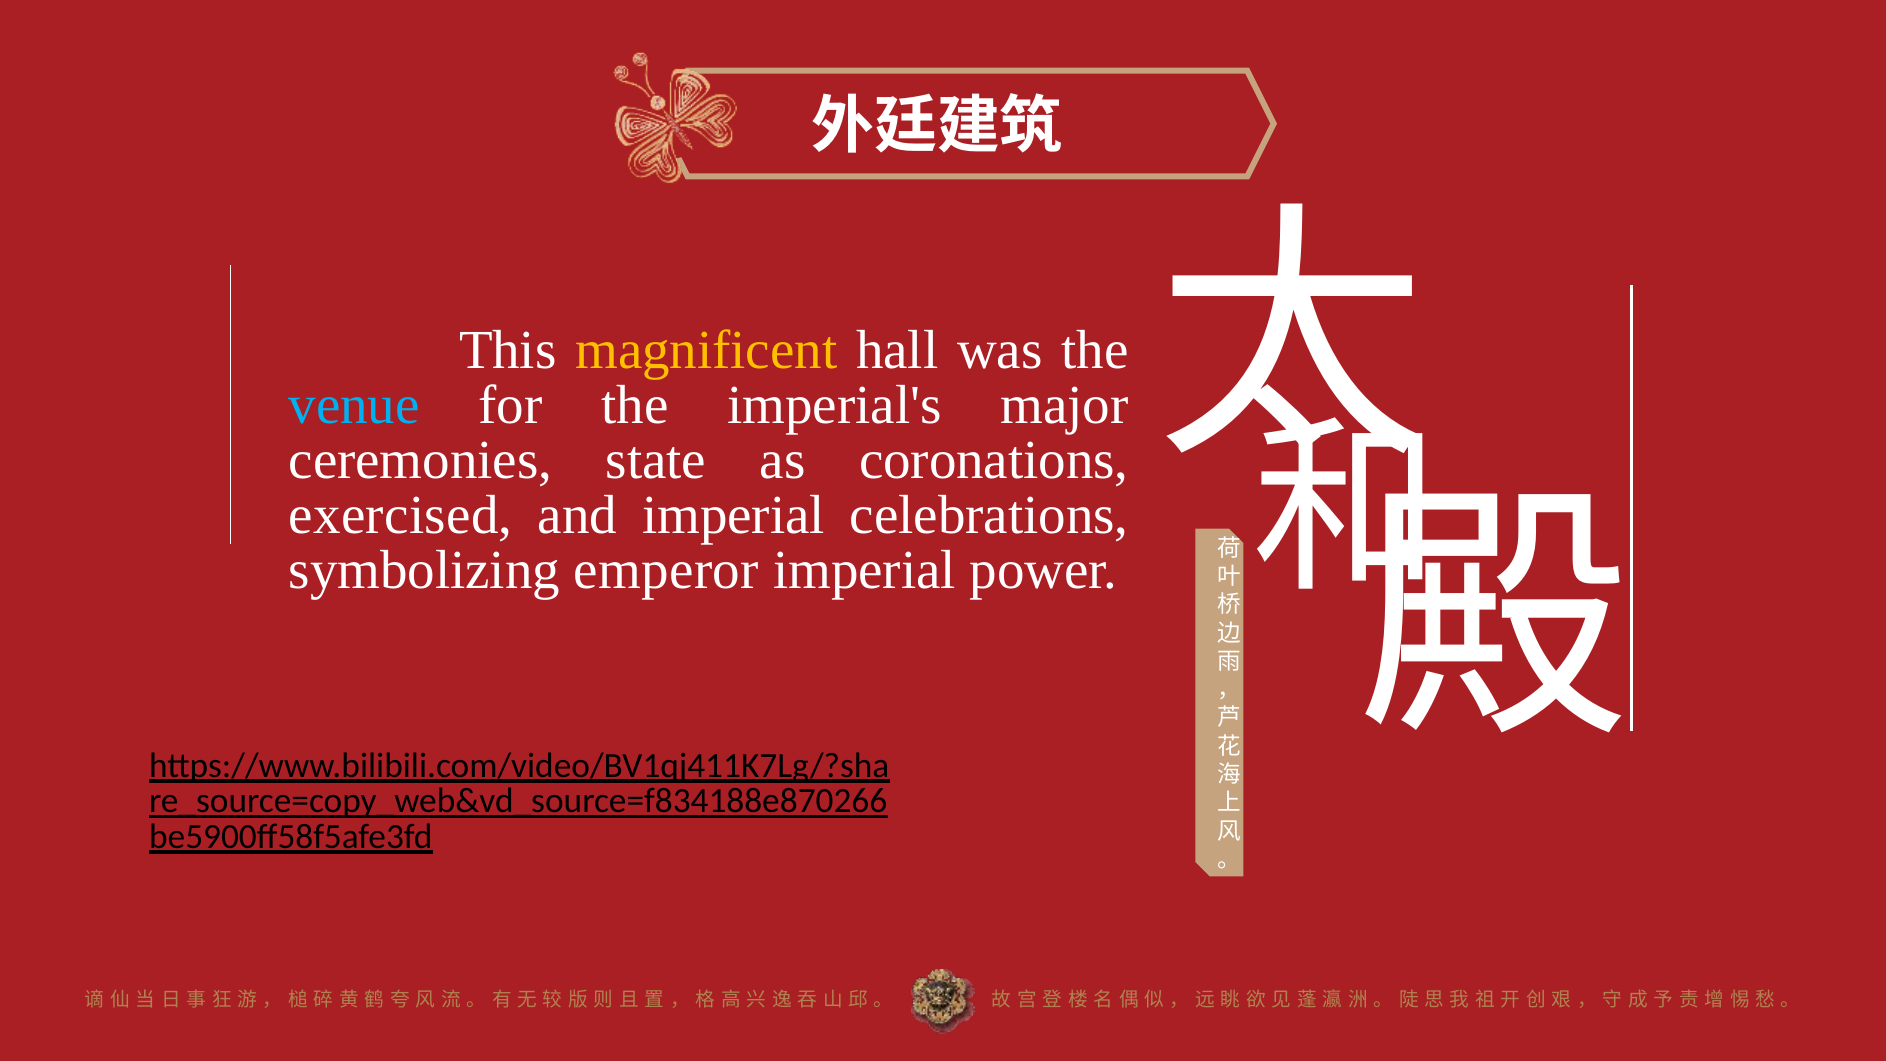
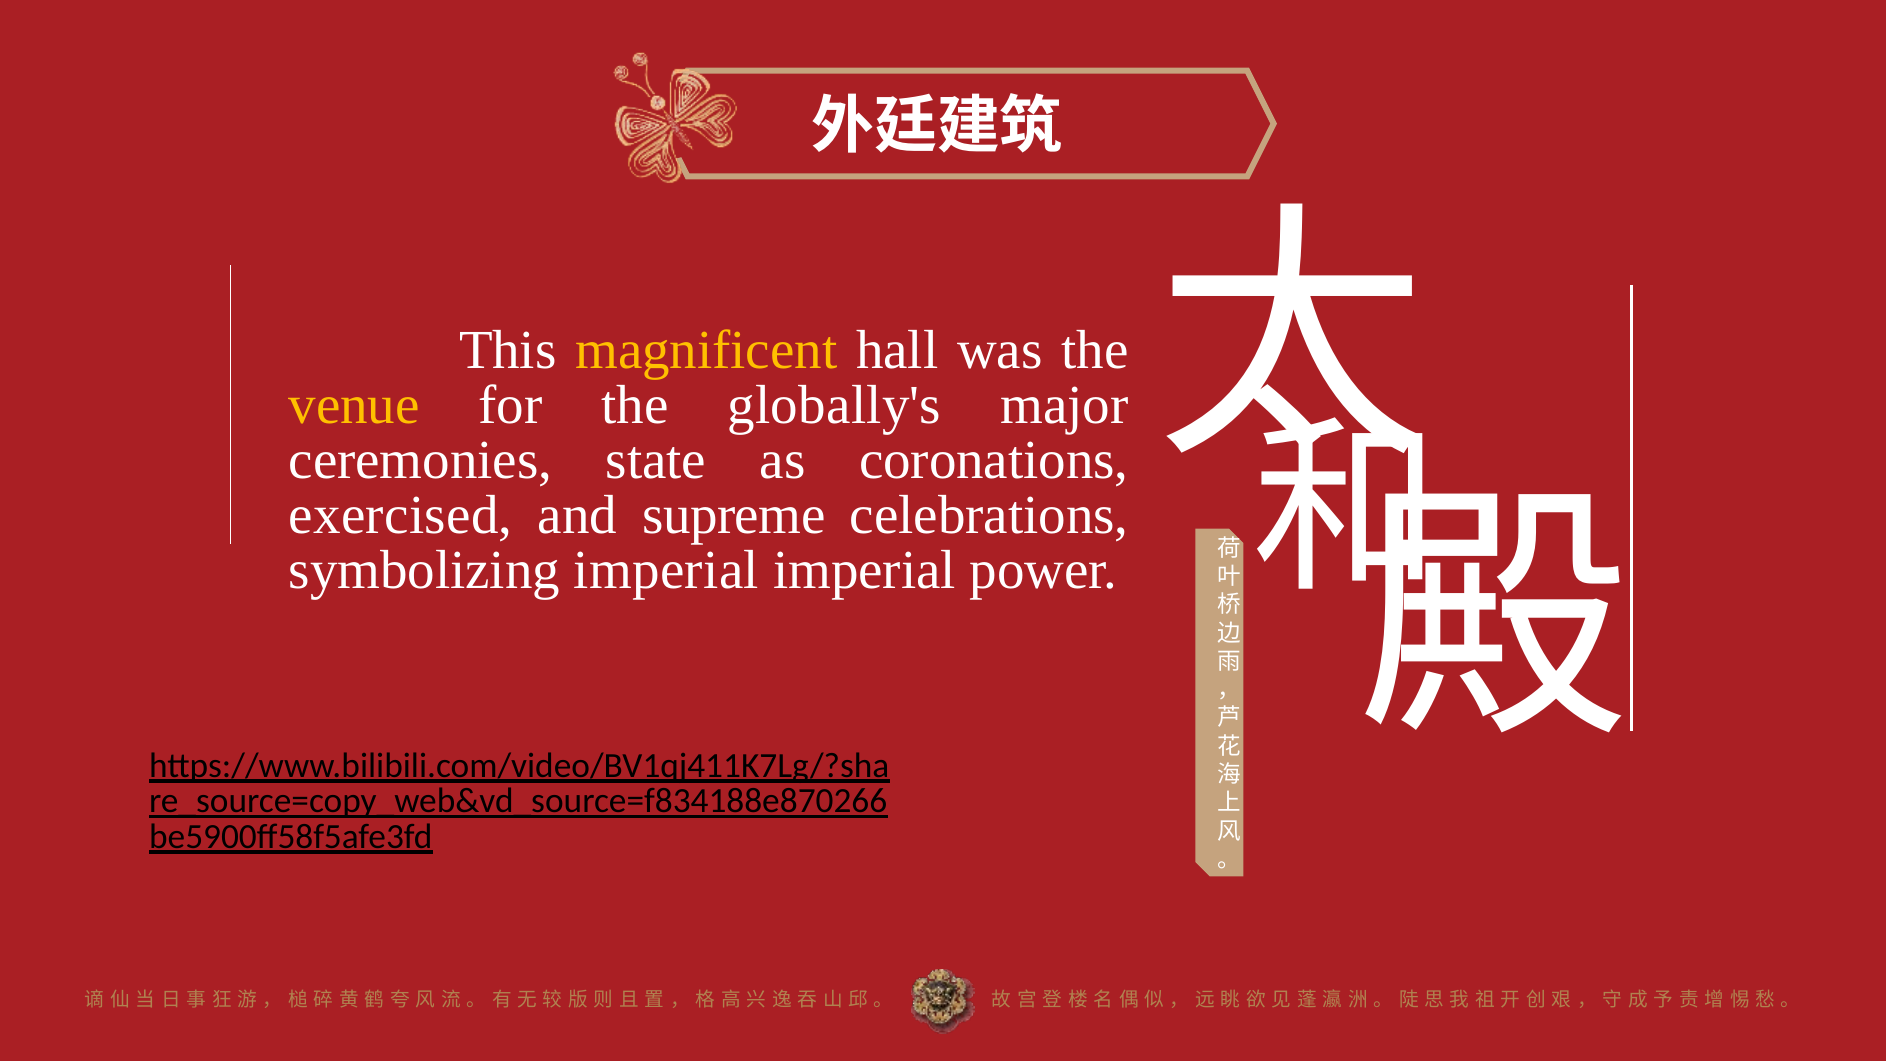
venue colour: light blue -> yellow (354, 405)
imperial's: imperial's -> globally's (834, 405)
and imperial: imperial -> supreme (734, 515)
symbolizing emperor: emperor -> imperial (666, 570)
